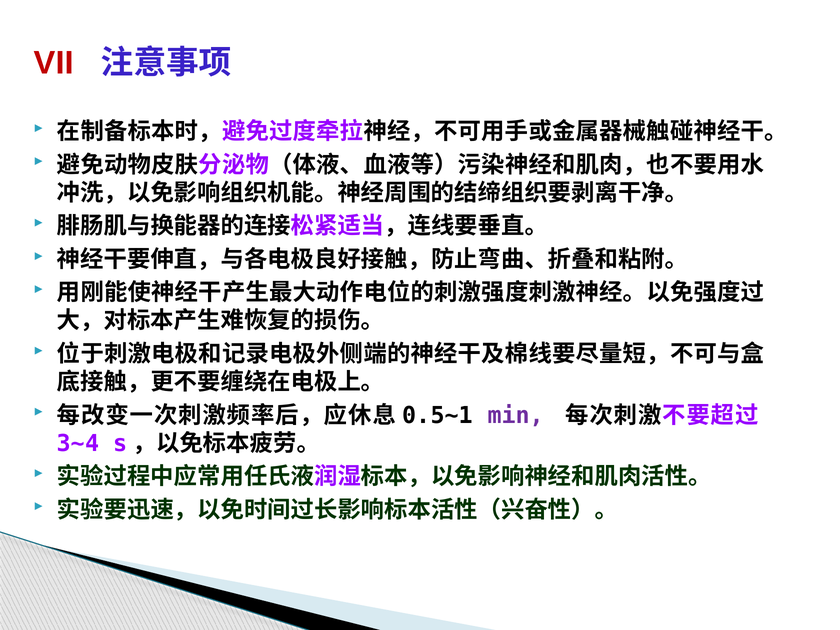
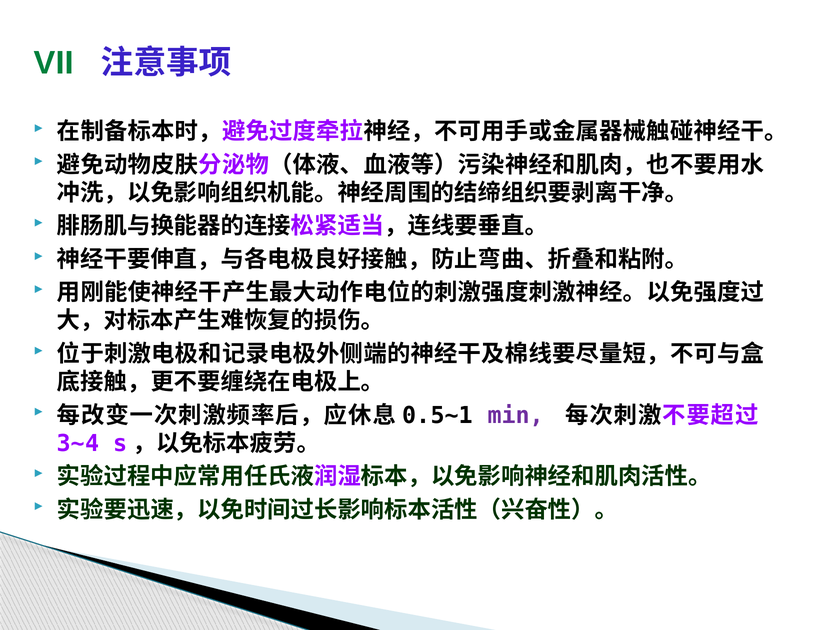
VII colour: red -> green (54, 63)
